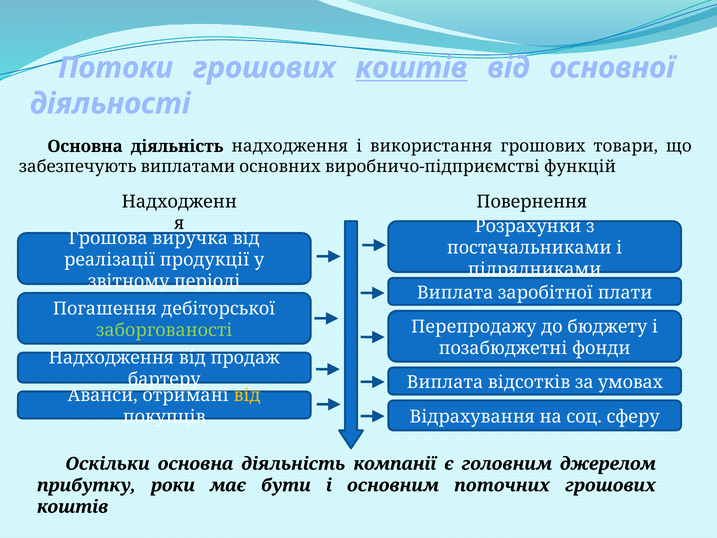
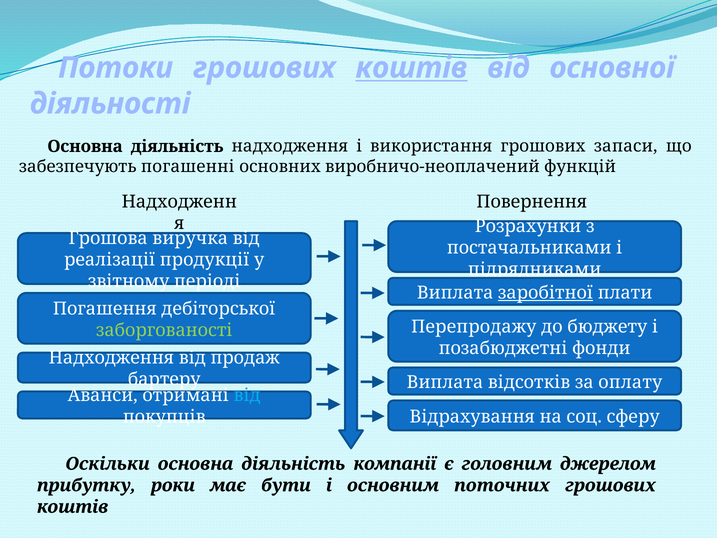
товари: товари -> запаси (626, 146)
виплатами: виплатами -> погашенні (188, 167)
виробничо-підприємстві: виробничо-підприємстві -> виробничо-неоплачений (432, 167)
заробітної underline: none -> present (546, 293)
умовах: умовах -> оплату (630, 382)
від colour: yellow -> light blue (247, 395)
